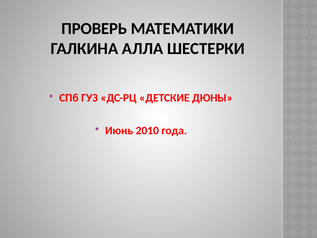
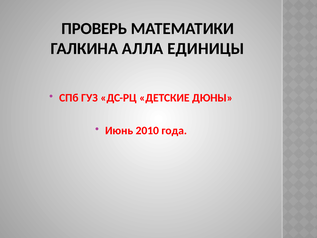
ШЕСТЕРКИ: ШЕСТЕРКИ -> ЕДИНИЦЫ (206, 49)
